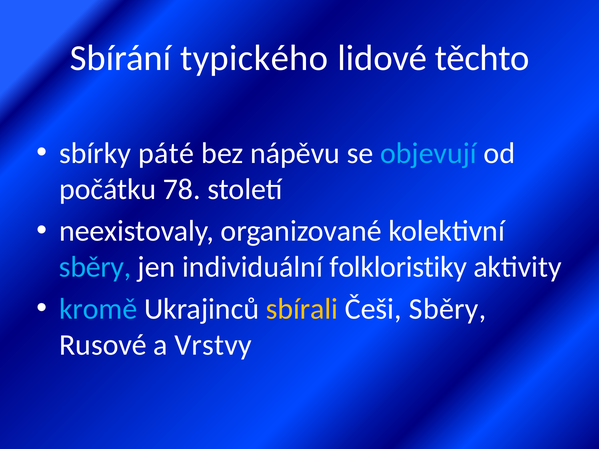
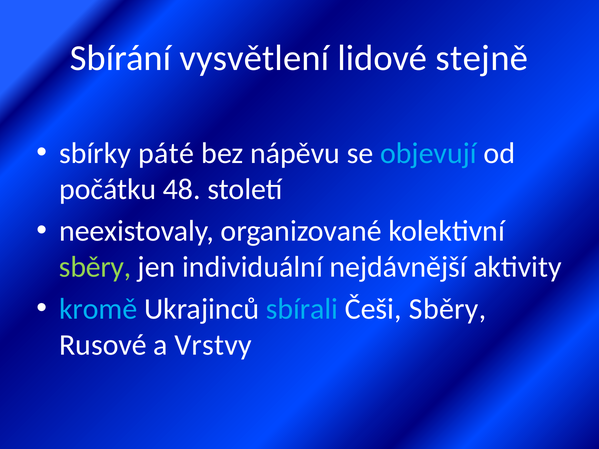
typického: typického -> vysvětlení (254, 58)
těchto: těchto -> stejně (482, 58)
78: 78 -> 48 (182, 189)
sběry colour: light blue -> light green (95, 267)
folkloristiky: folkloristiky -> nejdávnější (398, 267)
sbírali colour: yellow -> light blue (302, 309)
